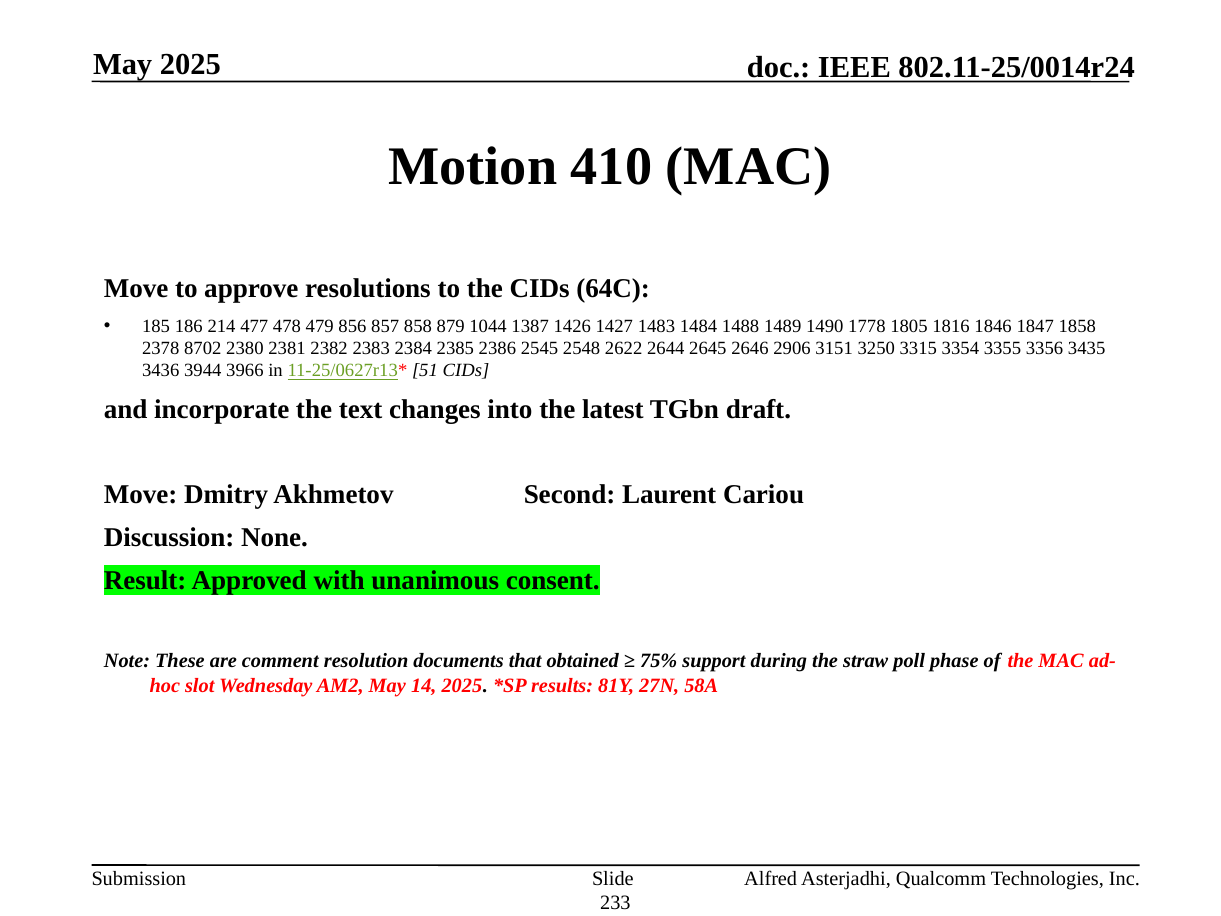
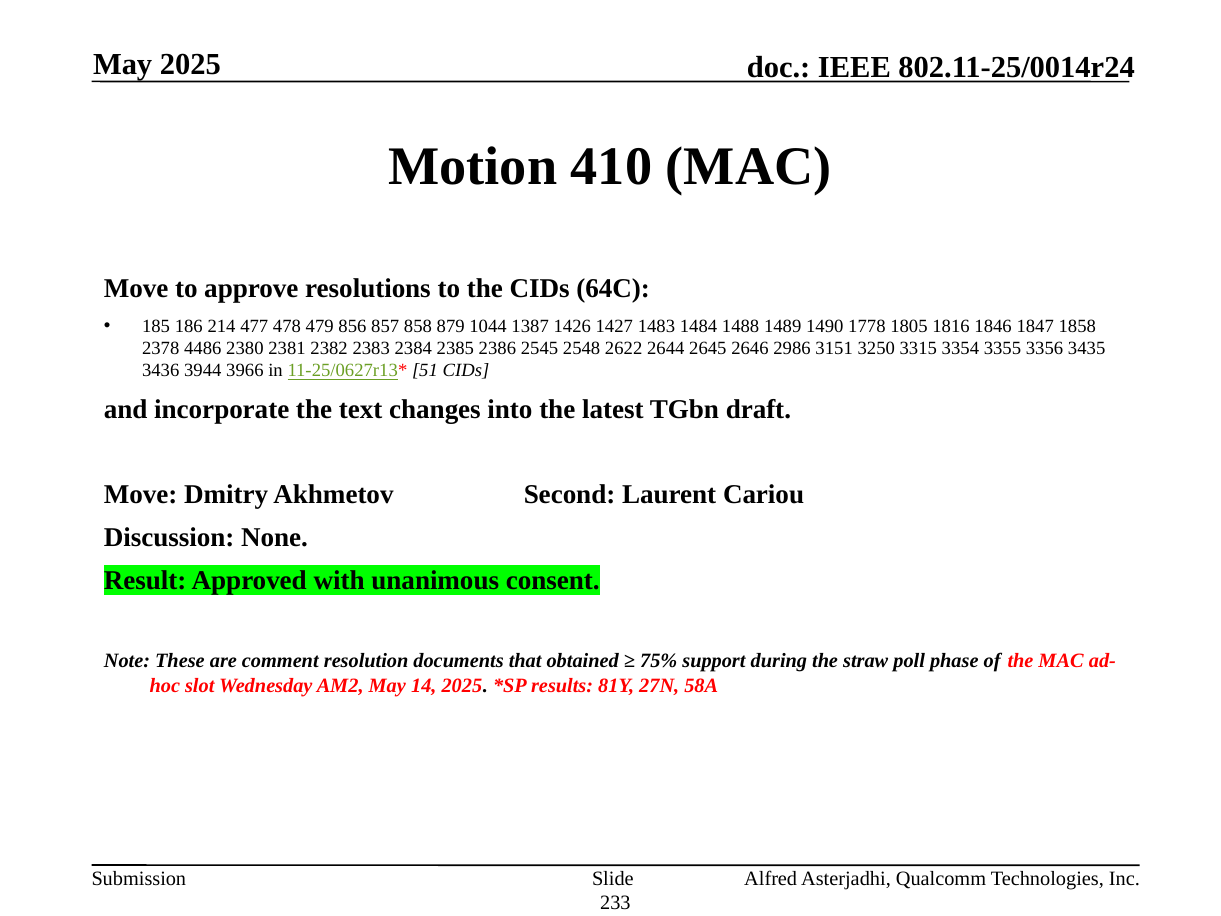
8702: 8702 -> 4486 (203, 348)
2906: 2906 -> 2986 (792, 348)
